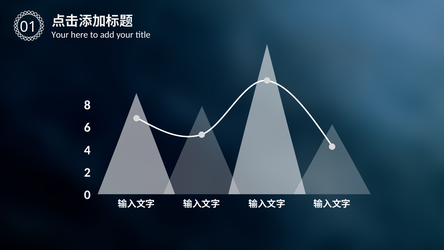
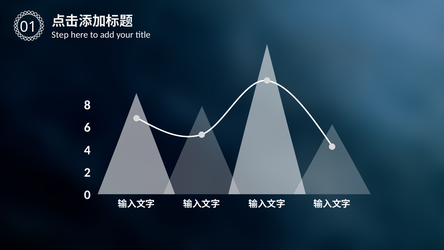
Your: Your -> Step (60, 35)
